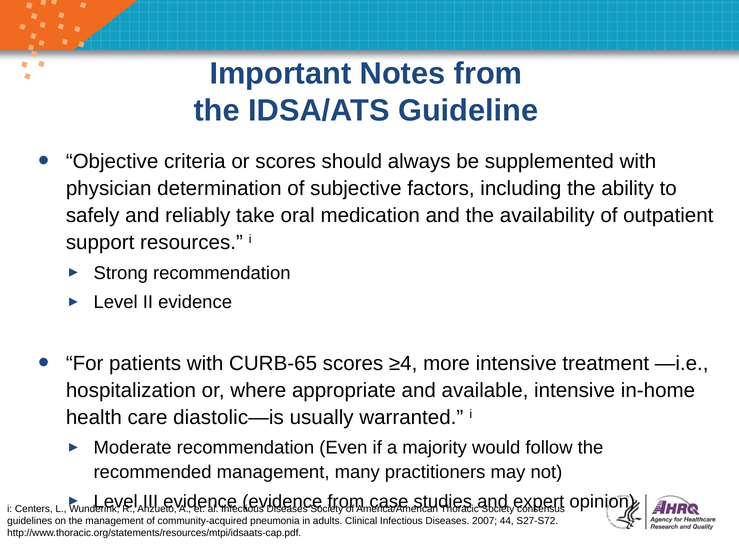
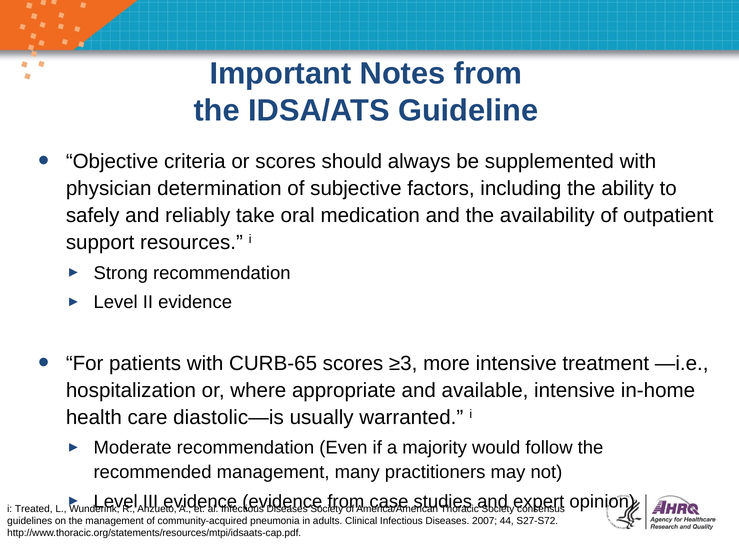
≥4: ≥4 -> ≥3 (403, 364)
Centers: Centers -> Treated (34, 509)
